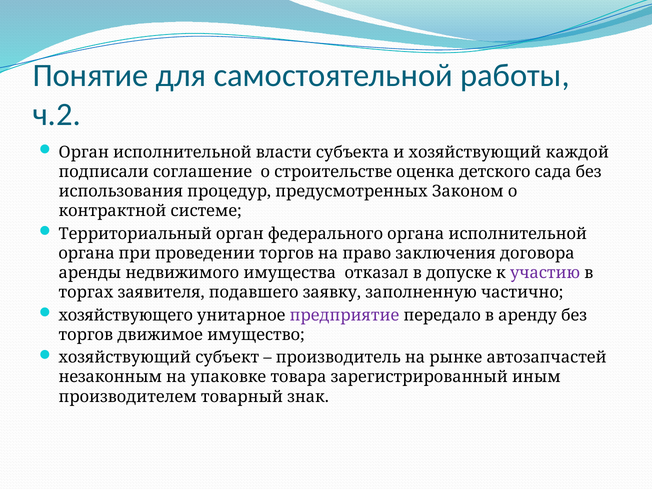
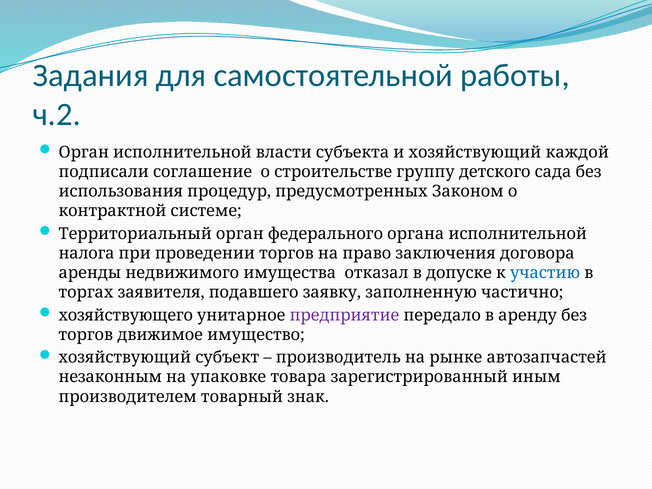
Понятие: Понятие -> Задания (91, 75)
оценка: оценка -> группу (425, 172)
органа: органа -> налога (87, 253)
участию colour: purple -> blue (545, 273)
